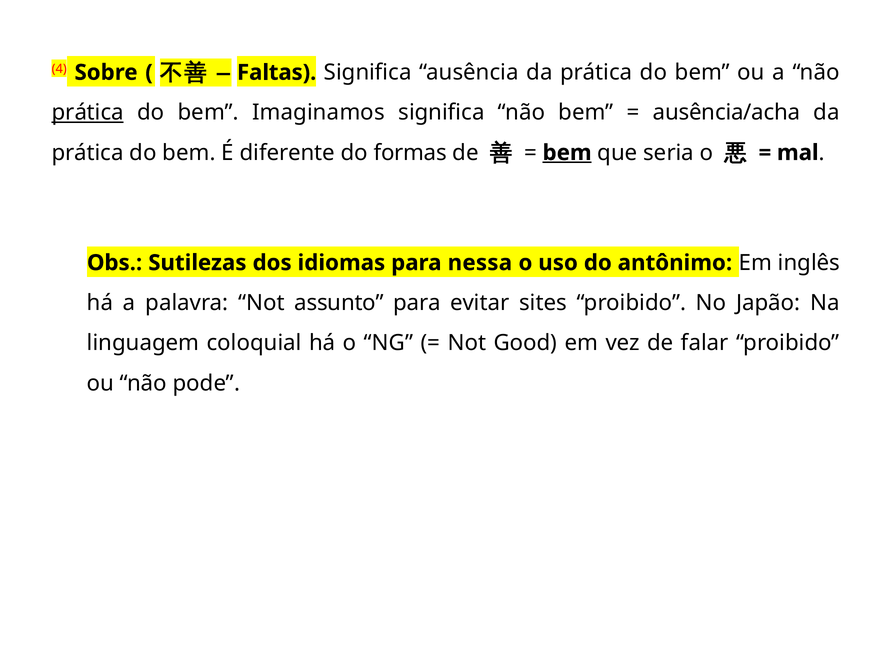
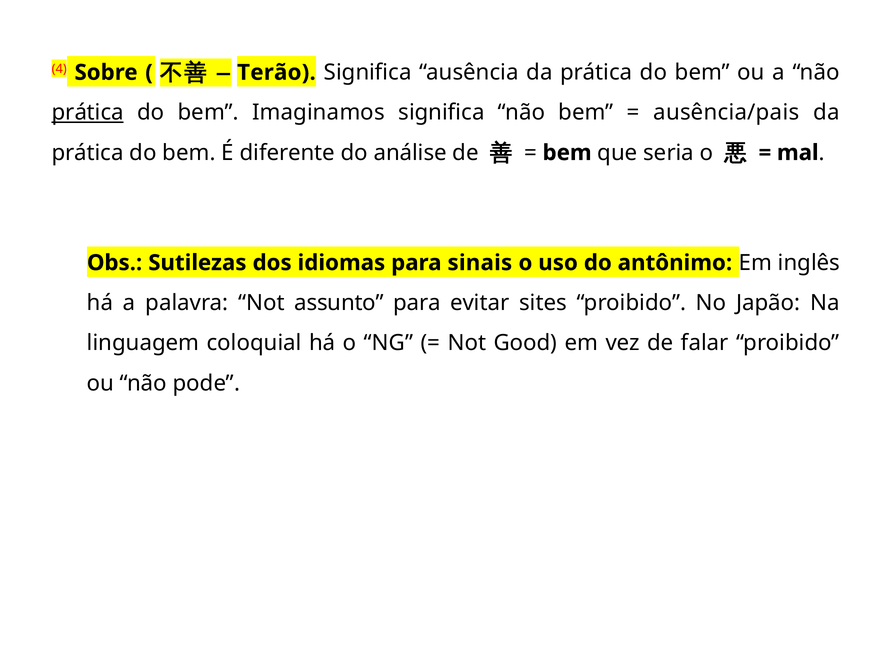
Faltas: Faltas -> Terão (276, 72)
ausência/acha: ausência/acha -> ausência/pais (726, 113)
formas: formas -> análise (410, 153)
bem underline: present -> none (567, 153)
nessa: nessa -> sinais (480, 263)
